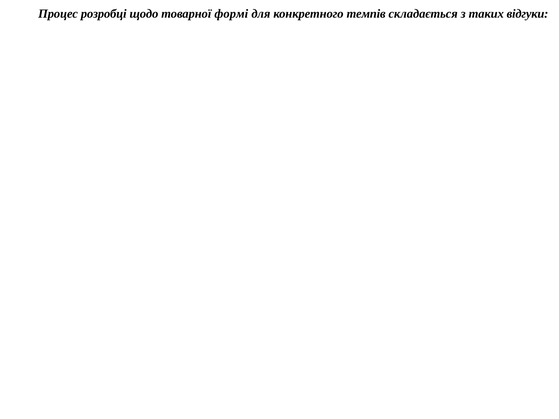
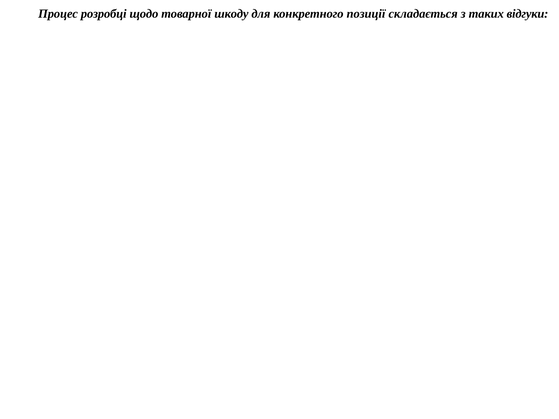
формі: формі -> шкоду (231, 14)
темпів: темпів -> позиції (366, 14)
